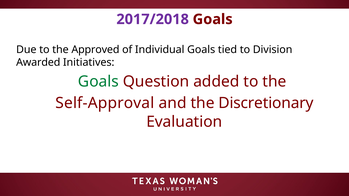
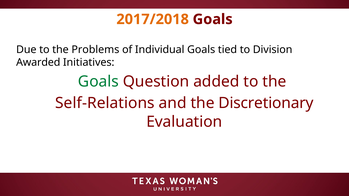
2017/2018 colour: purple -> orange (153, 19)
Approved: Approved -> Problems (95, 50)
Self-Approval: Self-Approval -> Self-Relations (105, 103)
